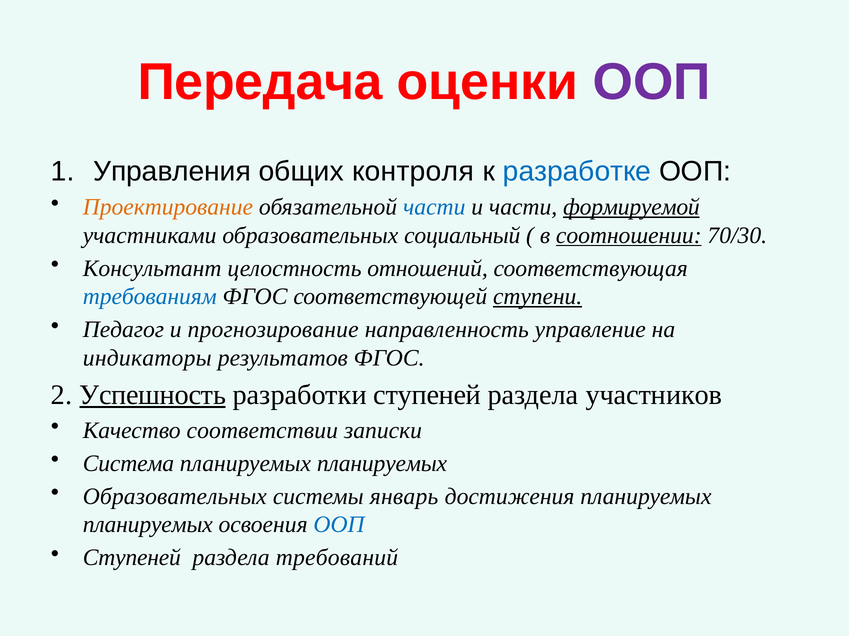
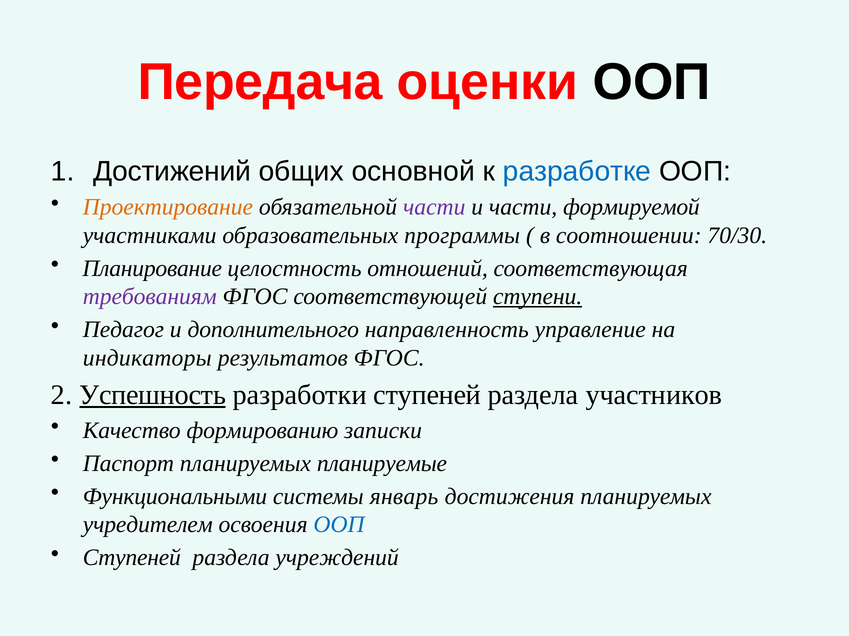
ООП colour: purple -> black (652, 82)
Управления: Управления -> Достижений (172, 172)
контроля: контроля -> основной (413, 172)
части colour: blue -> purple (434, 207)
формируемой underline: present -> none (631, 207)
социальный: социальный -> программы (462, 236)
соотношении underline: present -> none (629, 236)
Консультант: Консультант -> Планирование (152, 269)
требованиям colour: blue -> purple (150, 297)
прогнозирование: прогнозирование -> дополнительного (273, 330)
соответствии: соответствии -> формированию (262, 431)
Система: Система -> Паспорт (128, 464)
планируемых: планируемых -> планируемые (382, 464)
Образовательных: Образовательных -> Функциональными (175, 497)
планируемых: планируемых -> учредителем (148, 525)
требований: требований -> учреждений (337, 558)
